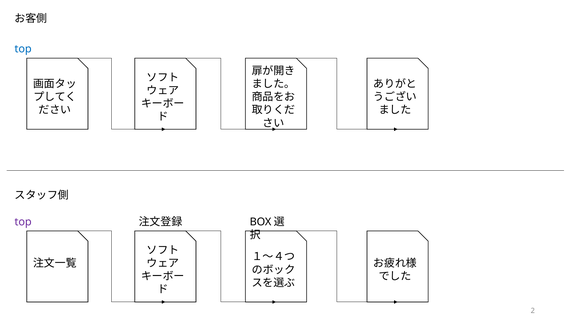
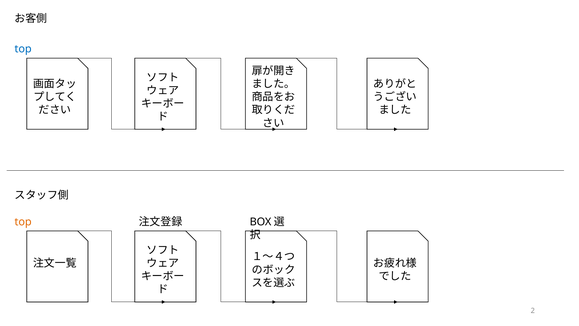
top colour: purple -> orange (23, 222)
